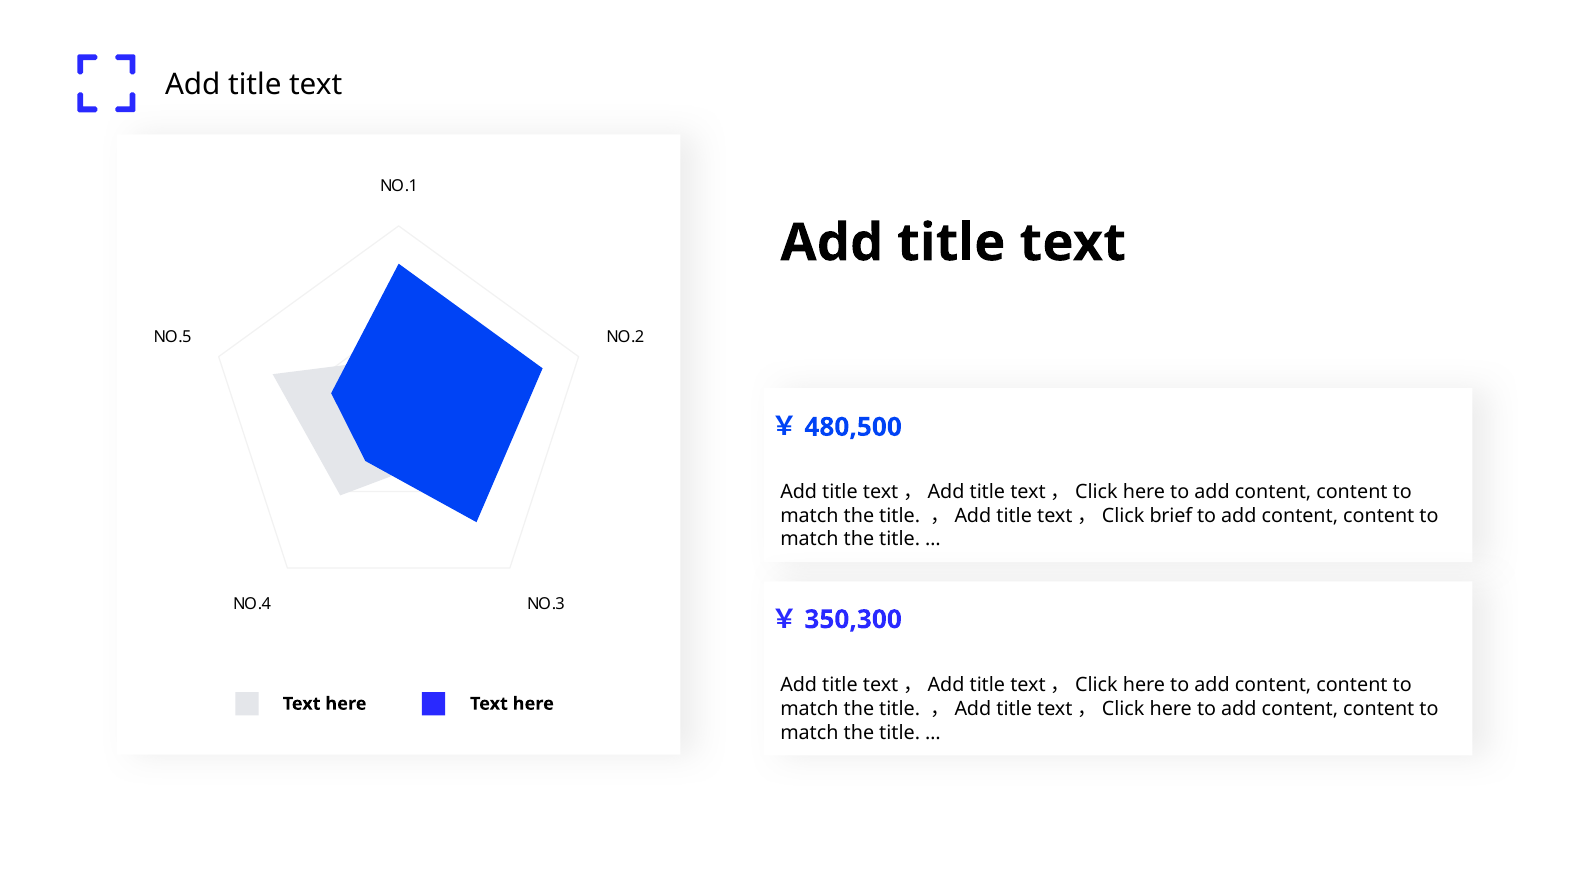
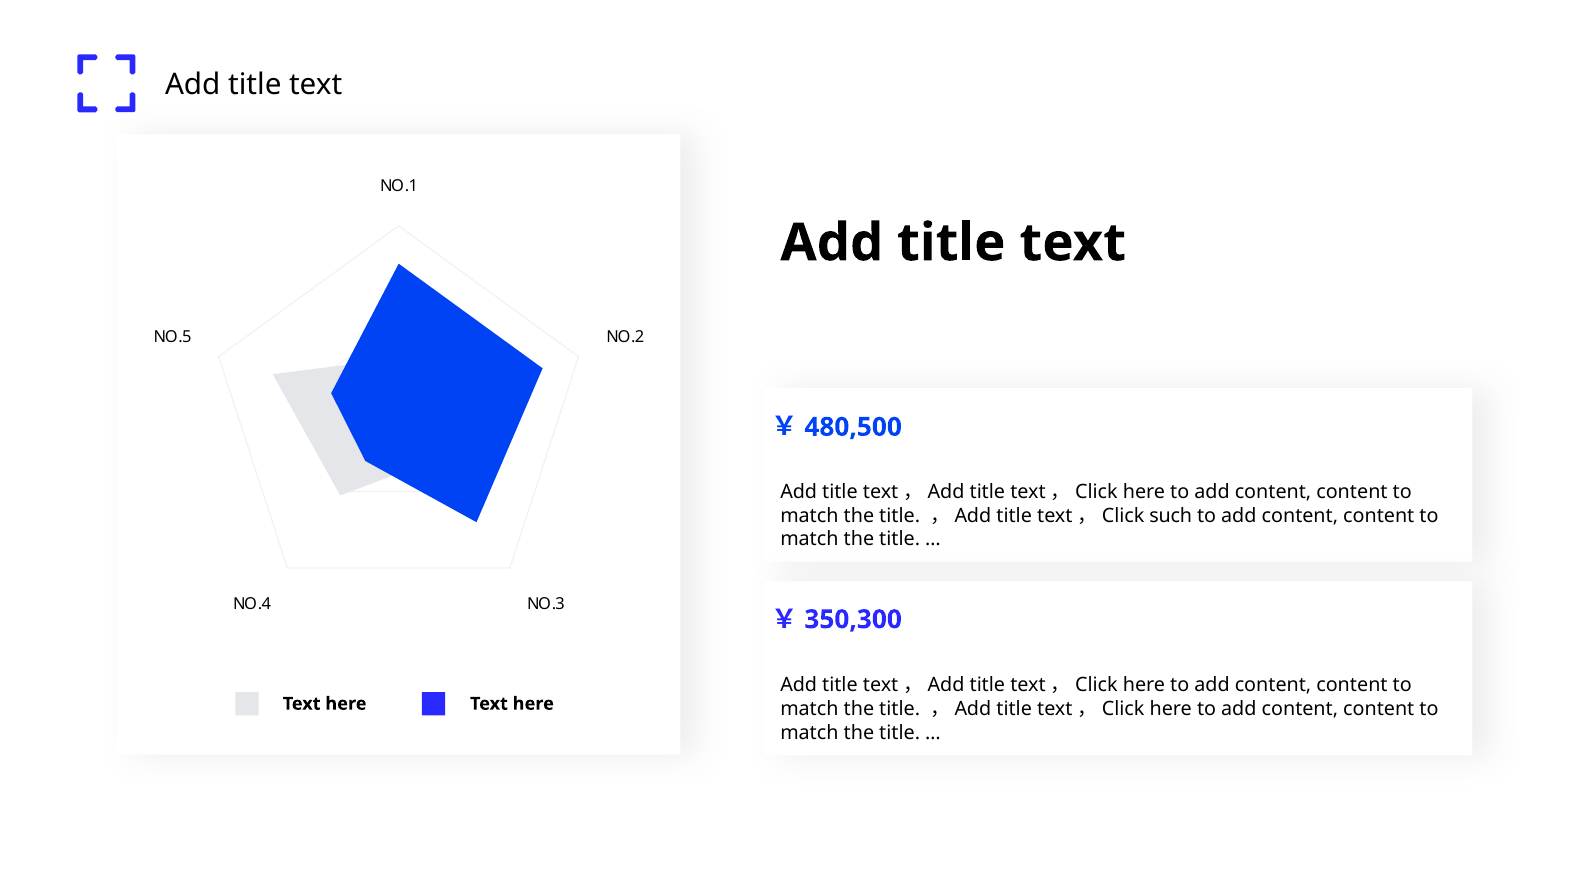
brief: brief -> such (1171, 516)
